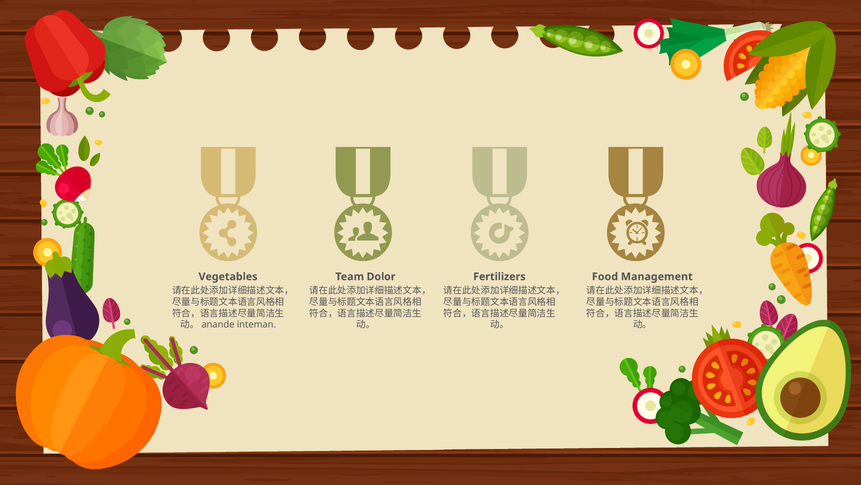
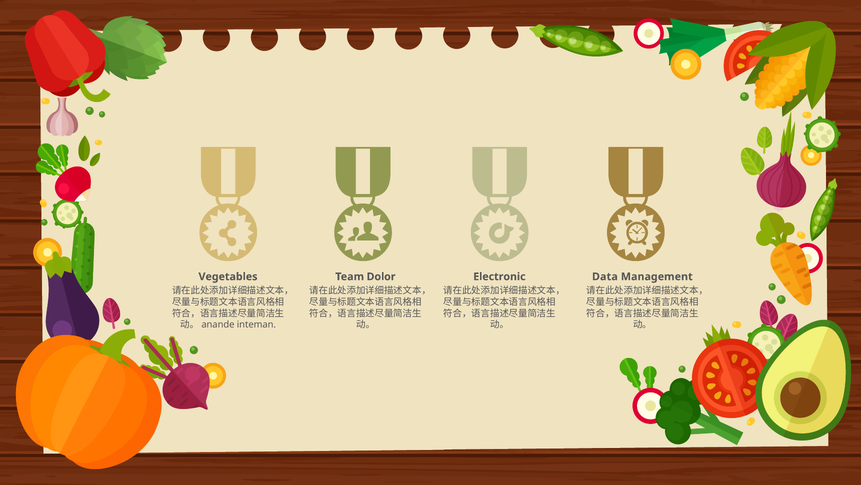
Fertilizers: Fertilizers -> Electronic (499, 276)
Food: Food -> Data (605, 276)
